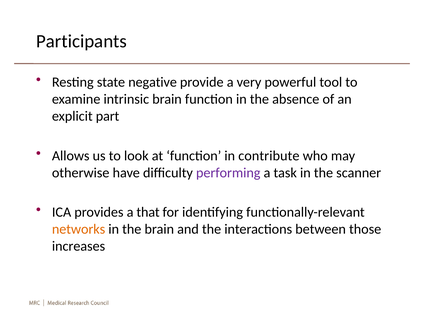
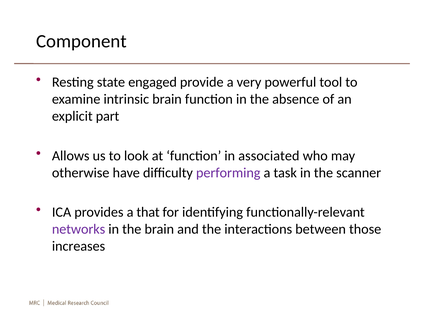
Participants: Participants -> Component (81, 41)
negative: negative -> engaged (153, 82)
contribute: contribute -> associated (269, 156)
networks colour: orange -> purple (79, 229)
